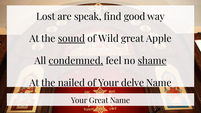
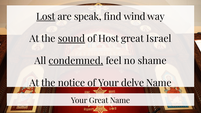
Lost underline: none -> present (46, 17)
good: good -> wind (135, 17)
Wild: Wild -> Host (109, 39)
Apple: Apple -> Israel (159, 39)
shame underline: present -> none (152, 61)
nailed: nailed -> notice (71, 83)
